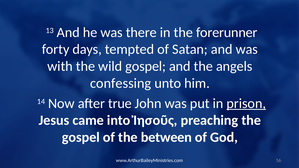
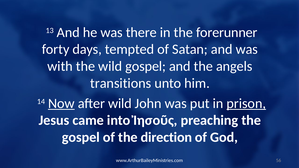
confessing: confessing -> transitions (121, 83)
Now underline: none -> present (61, 104)
after true: true -> wild (120, 104)
between: between -> direction (166, 137)
